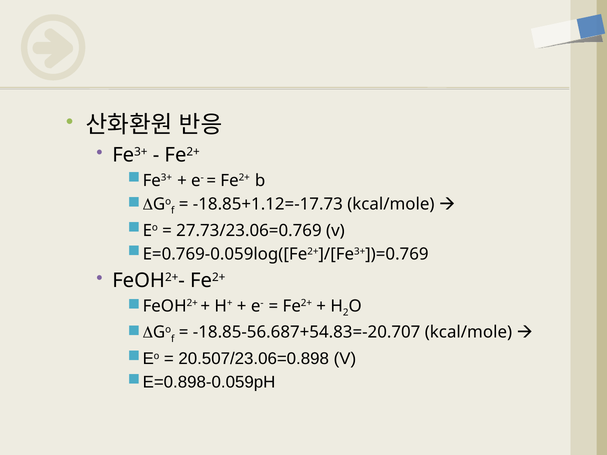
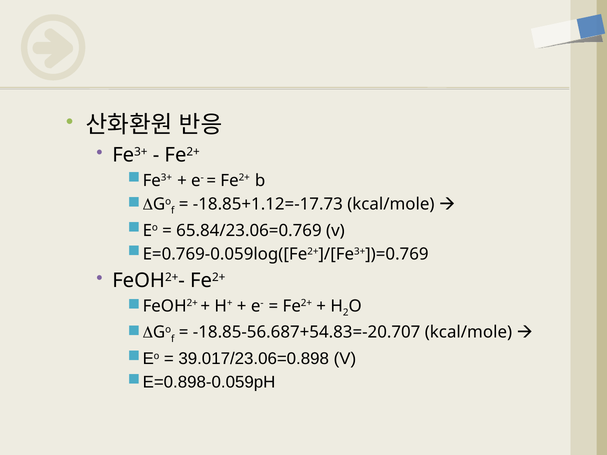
27.73/23.06=0.769: 27.73/23.06=0.769 -> 65.84/23.06=0.769 (249, 231)
20.507/23.06=0.898: 20.507/23.06=0.898 -> 39.017/23.06=0.898 (254, 359)
